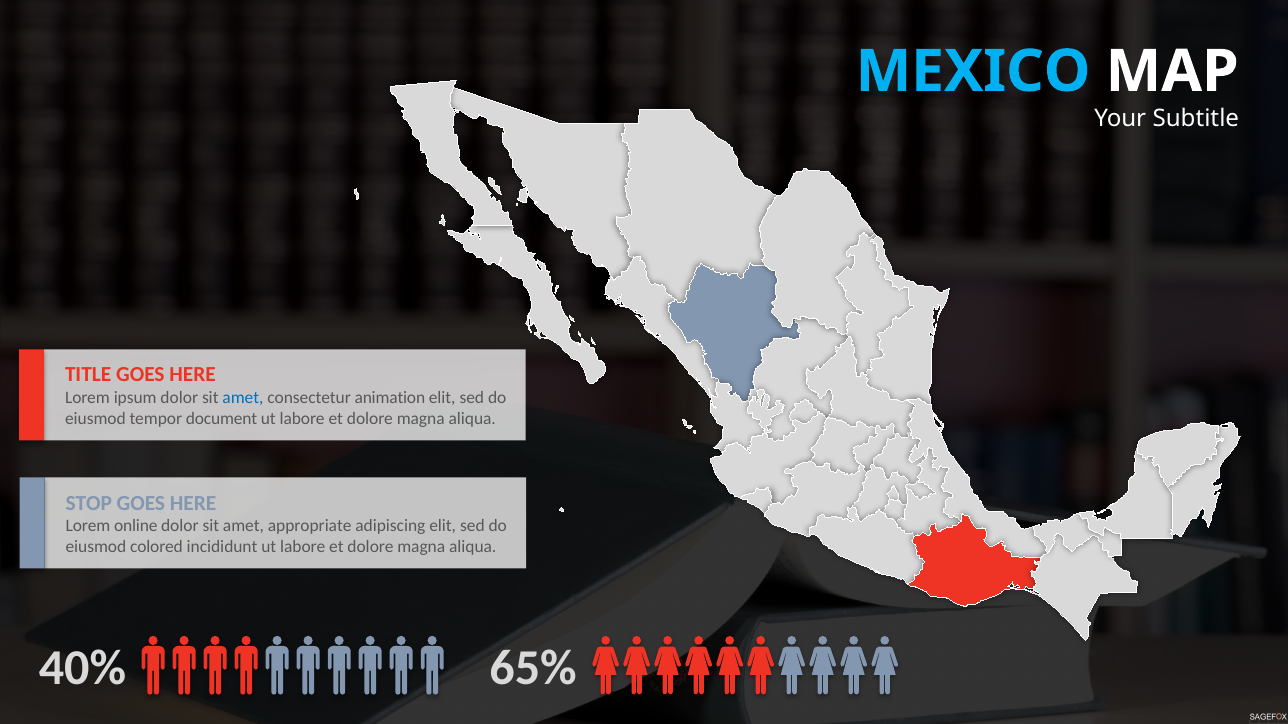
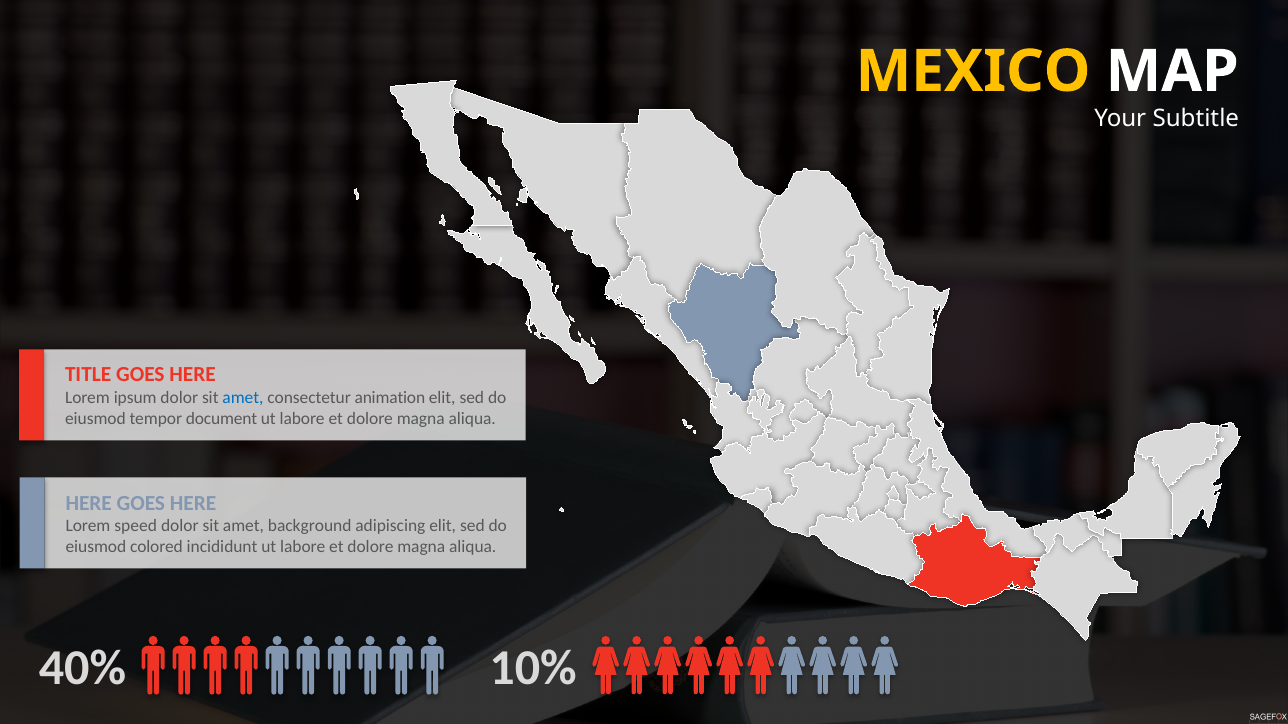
MEXICO colour: light blue -> yellow (973, 72)
STOP: STOP -> HERE (89, 503)
online: online -> speed (136, 526)
appropriate: appropriate -> background (310, 526)
65%: 65% -> 10% (533, 669)
